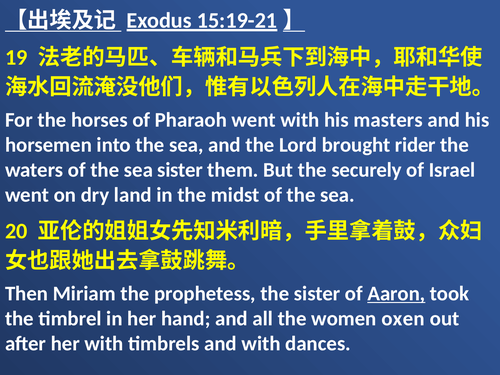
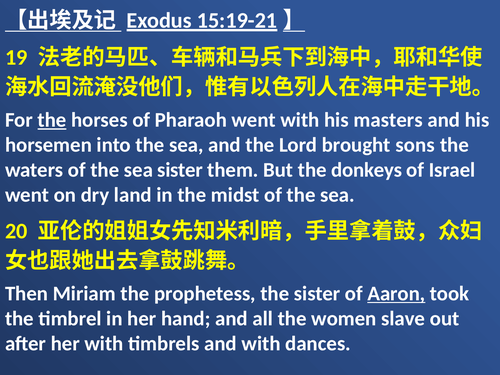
the underline: none -> present (52, 120)
rider: rider -> sons (415, 145)
securely: securely -> donkeys (367, 170)
oxen: oxen -> slave (403, 319)
